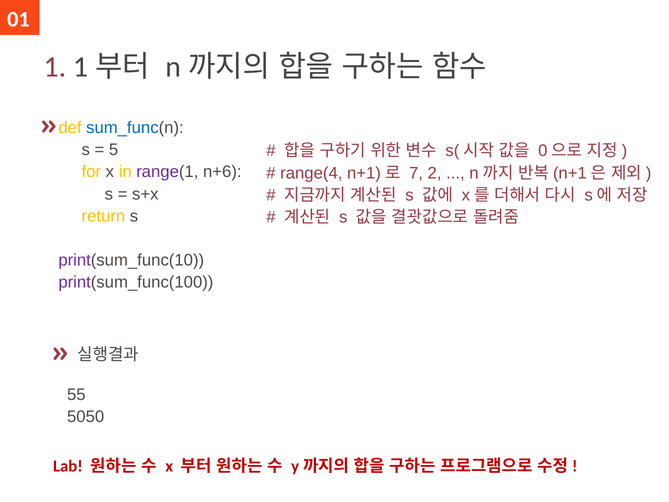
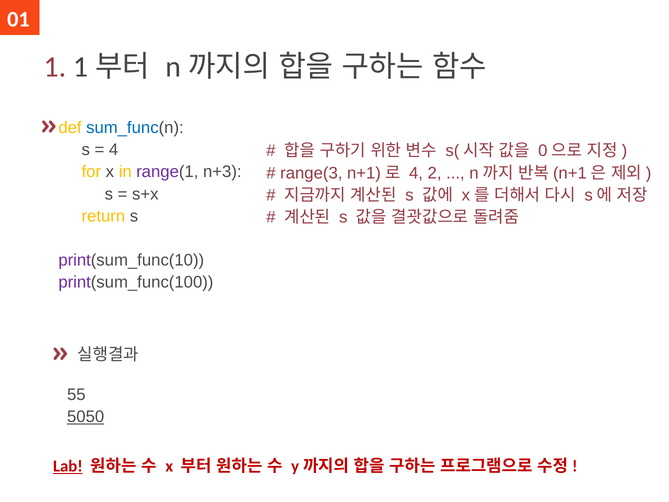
5: 5 -> 4 (114, 150)
n+6: n+6 -> n+3 (222, 172)
range(4: range(4 -> range(3 (311, 173)
7: 7 -> 4 (416, 173)
5050 underline: none -> present (86, 417)
Lab underline: none -> present (68, 466)
